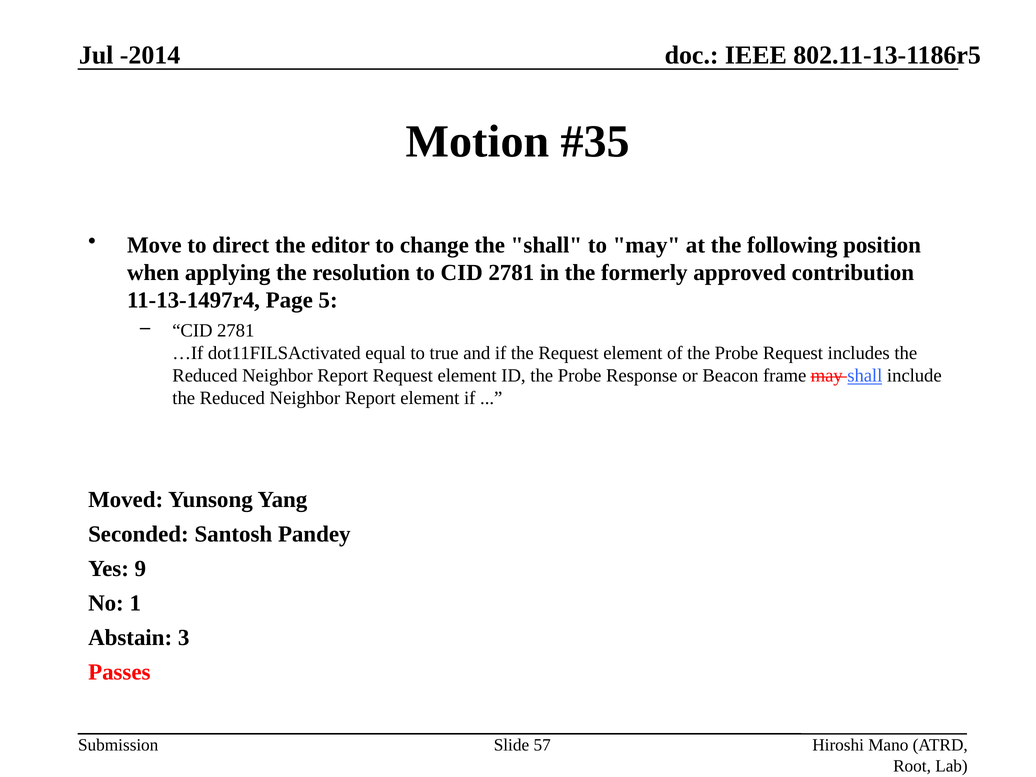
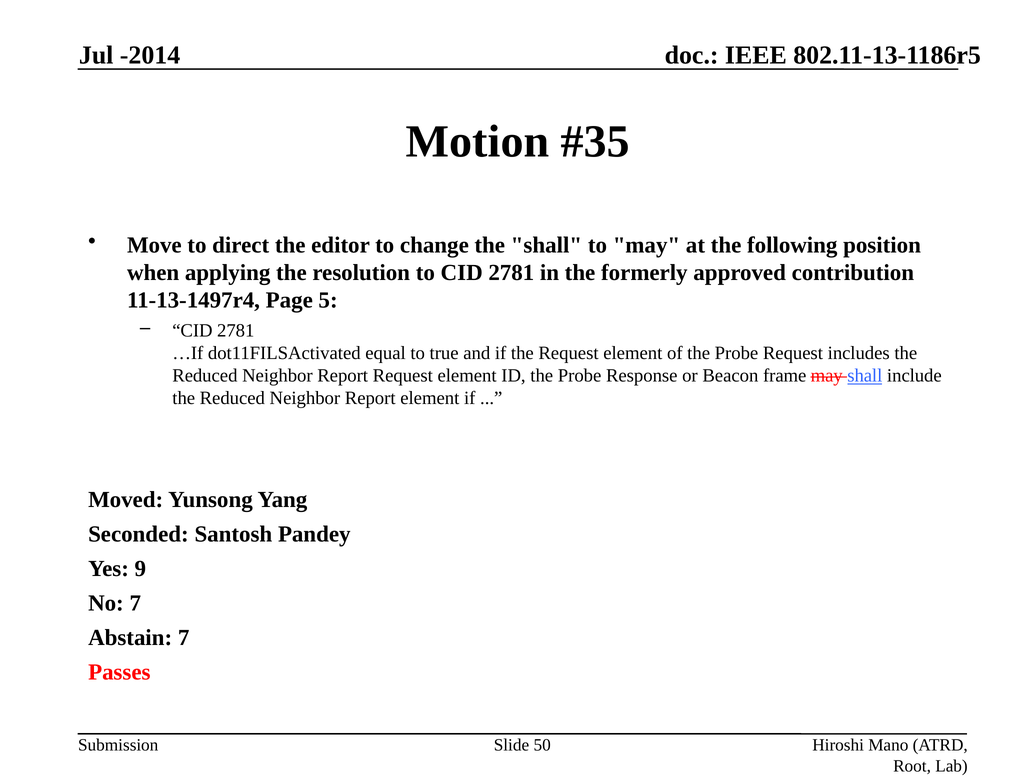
No 1: 1 -> 7 (135, 603)
Abstain 3: 3 -> 7 (184, 638)
57: 57 -> 50 (542, 745)
